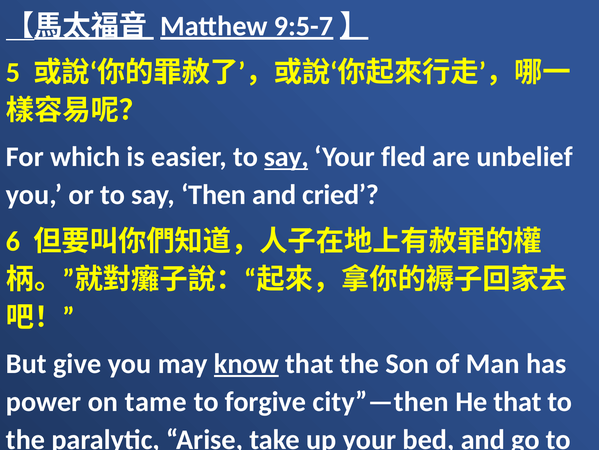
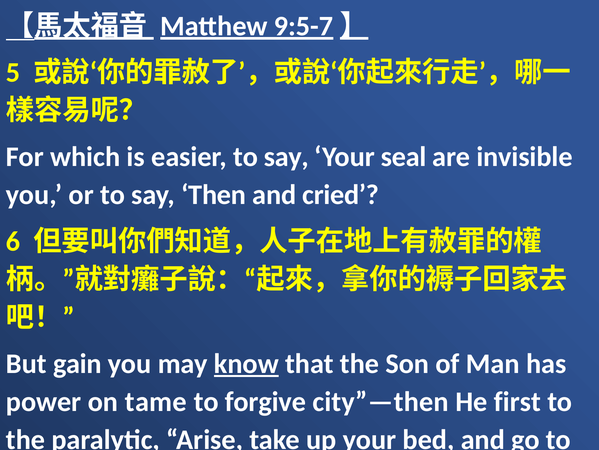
say underline: present -> none (286, 157)
fled: fled -> seal (404, 157)
unbelief: unbelief -> invisible (525, 157)
give: give -> gain (77, 363)
He that: that -> first (517, 401)
